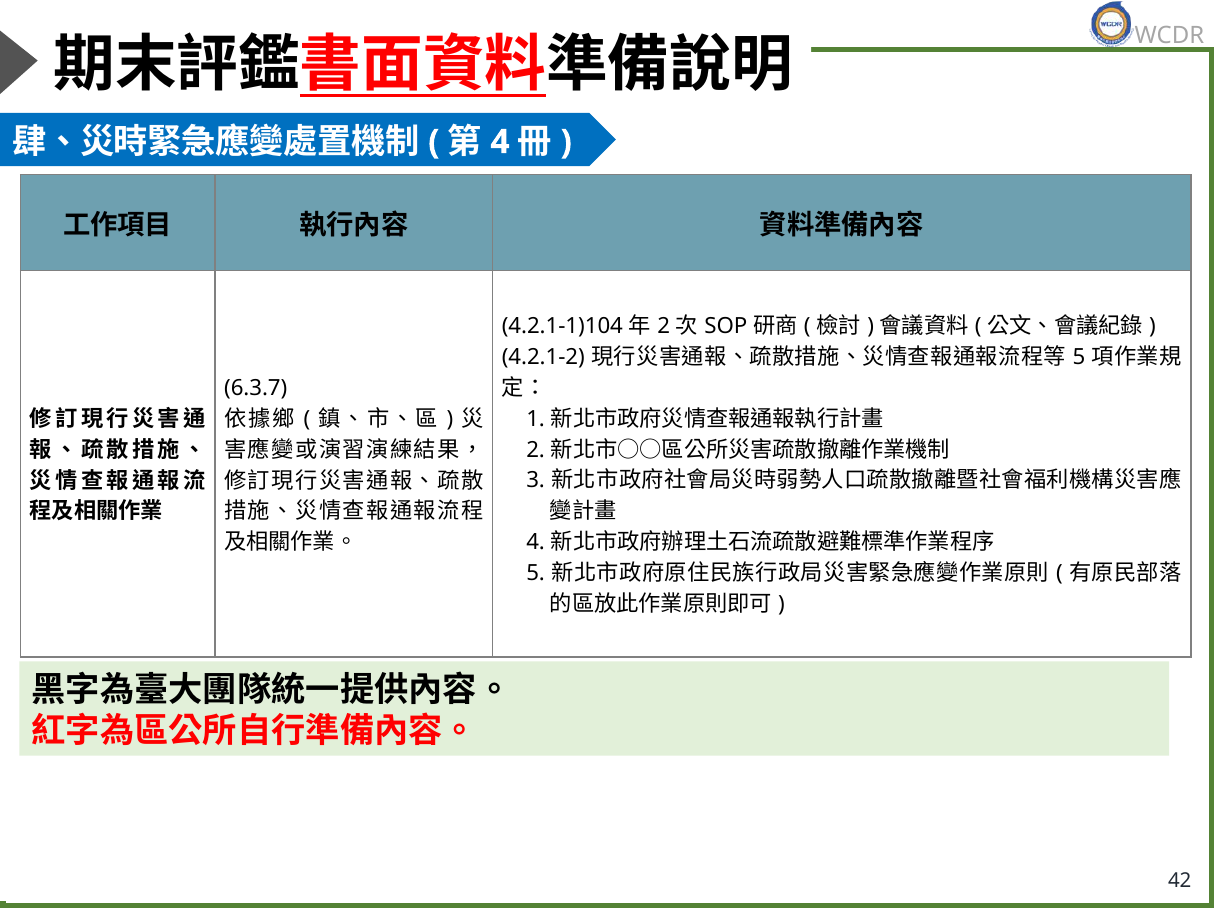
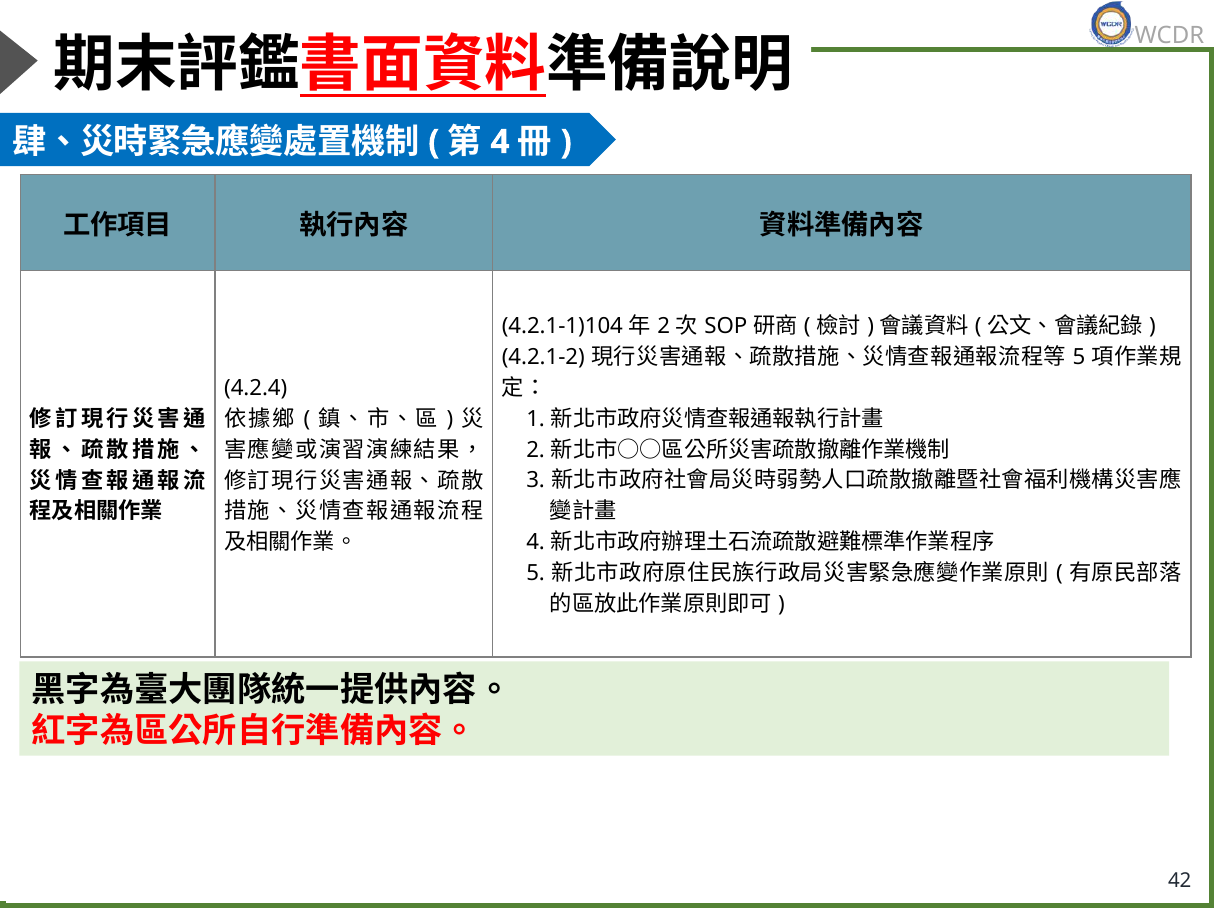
6.3.7: 6.3.7 -> 4.2.4 (256, 388)
